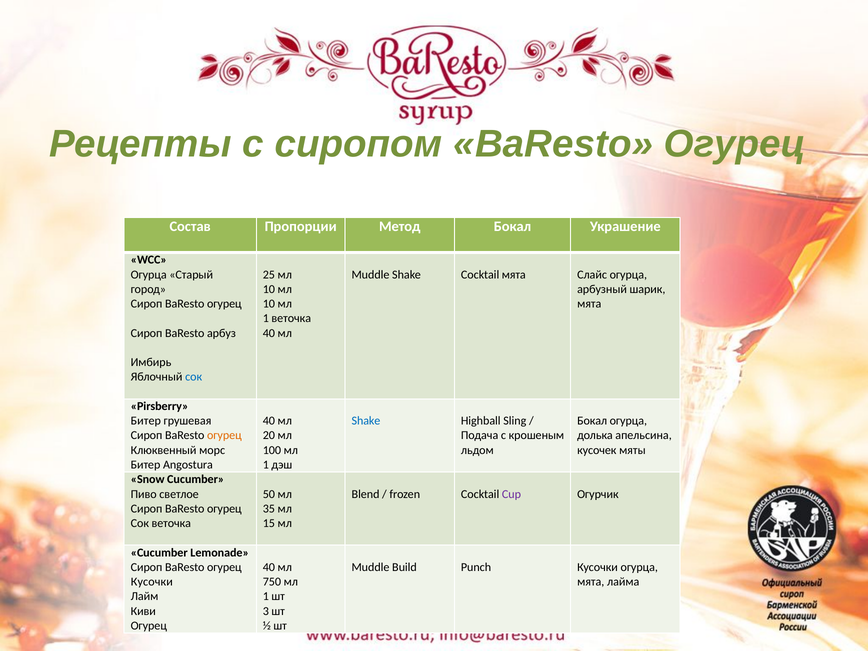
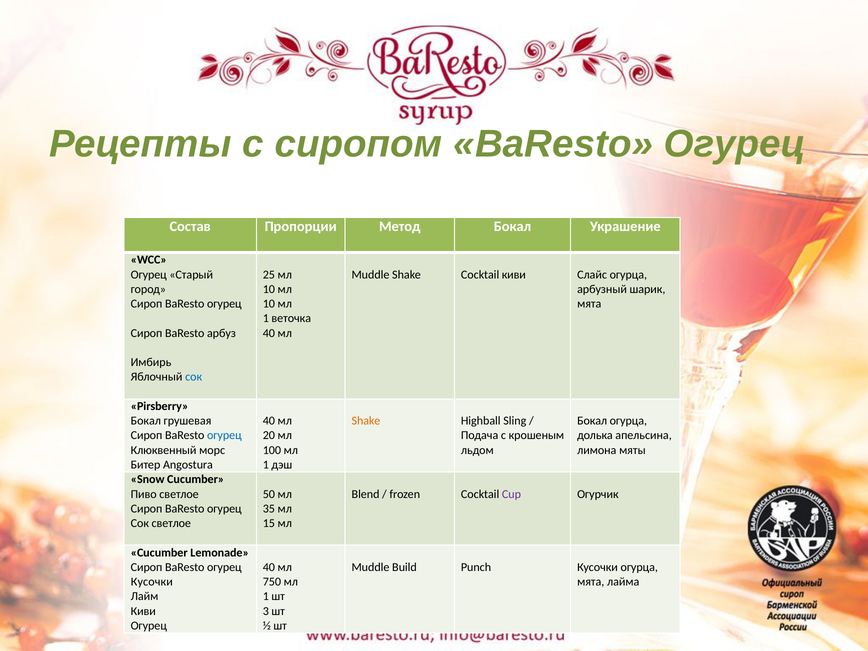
Огурца: Огурца -> Огурец (149, 275)
Cocktail мята: мята -> киви (514, 275)
Битер: Битер -> Бокал (146, 421)
Shake colour: blue -> orange (366, 421)
огурец colour: orange -> blue (224, 435)
кусочек: кусочек -> лимона (597, 450)
Сок веточка: веточка -> светлое (171, 523)
